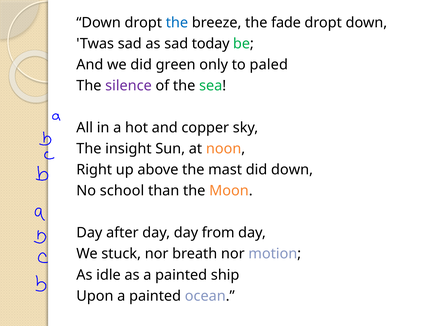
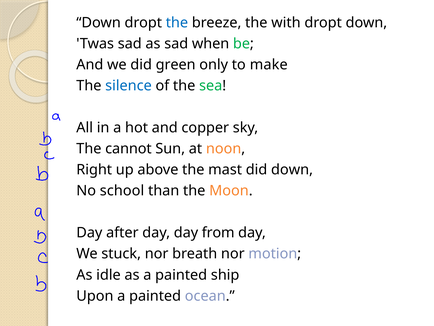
fade: fade -> with (286, 23)
today: today -> when (211, 44)
paled: paled -> make (269, 65)
silence colour: purple -> blue (128, 86)
insight: insight -> cannot (128, 149)
